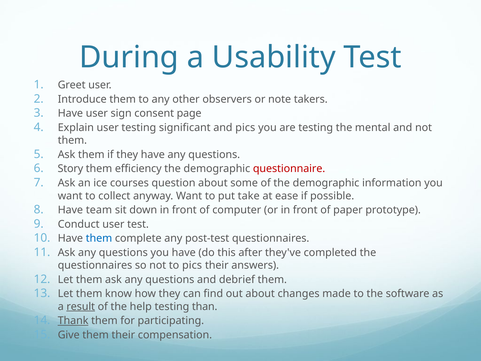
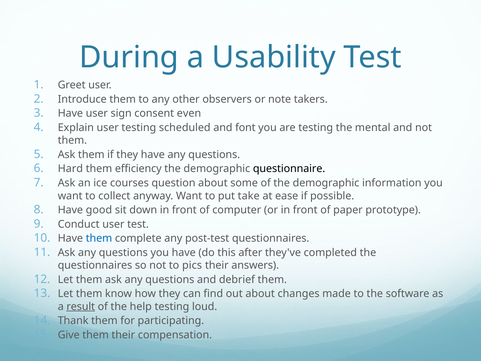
page: page -> even (189, 113)
significant: significant -> scheduled (185, 128)
and pics: pics -> font (245, 128)
Story: Story -> Hard (70, 169)
questionnaire colour: red -> black (289, 169)
team: team -> good (99, 210)
than: than -> loud (205, 306)
Thank underline: present -> none (73, 320)
